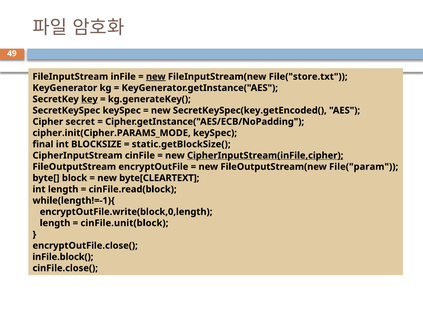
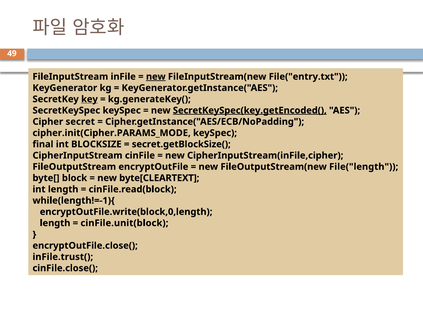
File("store.txt: File("store.txt -> File("entry.txt (308, 77)
SecretKeySpec(key.getEncoded( underline: none -> present (250, 110)
static.getBlockSize(: static.getBlockSize( -> secret.getBlockSize( (181, 144)
CipherInputStream(inFile,cipher underline: present -> none (265, 156)
File("param: File("param -> File("length (364, 167)
inFile.block(: inFile.block( -> inFile.trust( (63, 257)
